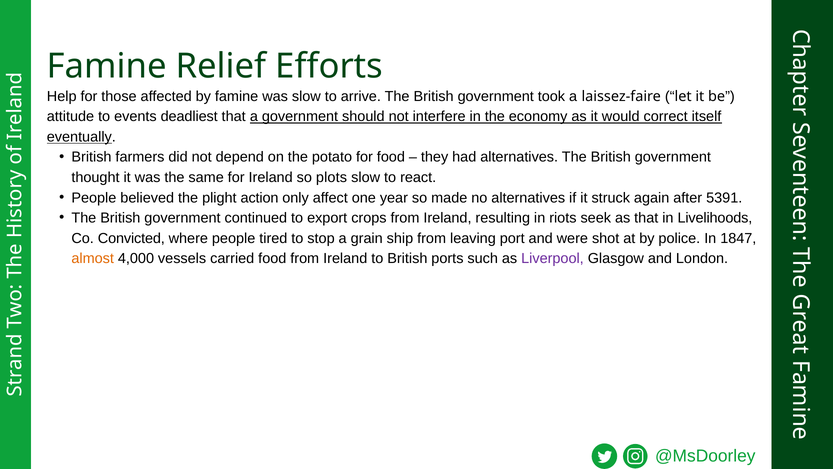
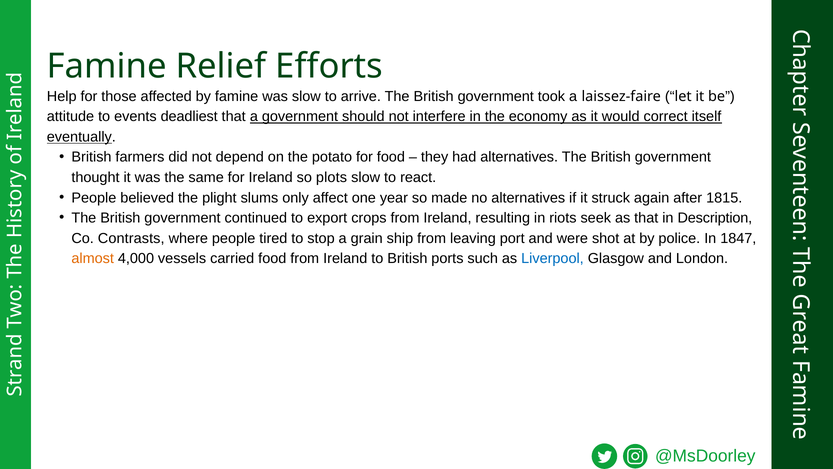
action: action -> slums (259, 198)
5391: 5391 -> 1815 (724, 198)
Livelihoods: Livelihoods -> Description (715, 218)
Convicted: Convicted -> Contrasts (131, 238)
Liverpool colour: purple -> blue (552, 258)
